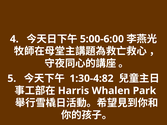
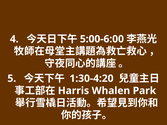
1:30-4:82: 1:30-4:82 -> 1:30-4:20 (92, 79)
